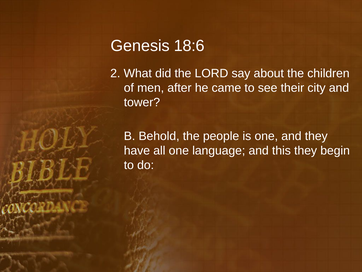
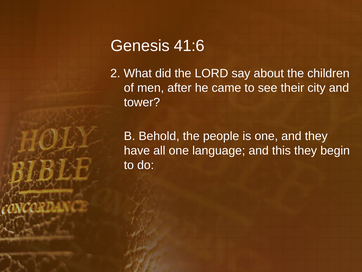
18:6: 18:6 -> 41:6 (189, 46)
